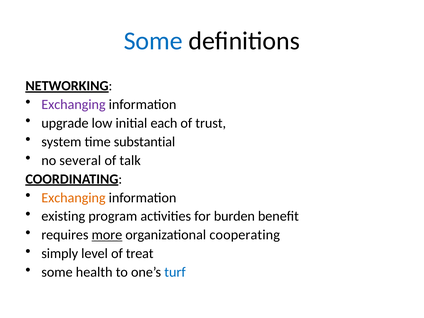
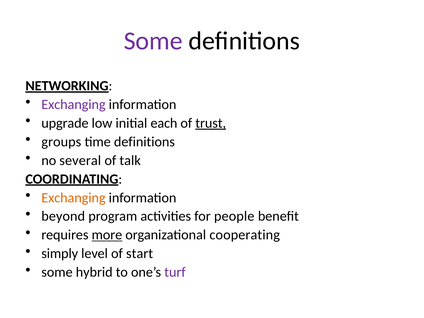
Some colour: blue -> purple (153, 41)
trust underline: none -> present (211, 123)
system: system -> groups (61, 142)
time substantial: substantial -> definitions (144, 142)
existing: existing -> beyond (63, 216)
burden: burden -> people (234, 216)
treat: treat -> start (140, 254)
health: health -> hybrid (94, 272)
turf colour: blue -> purple (175, 272)
